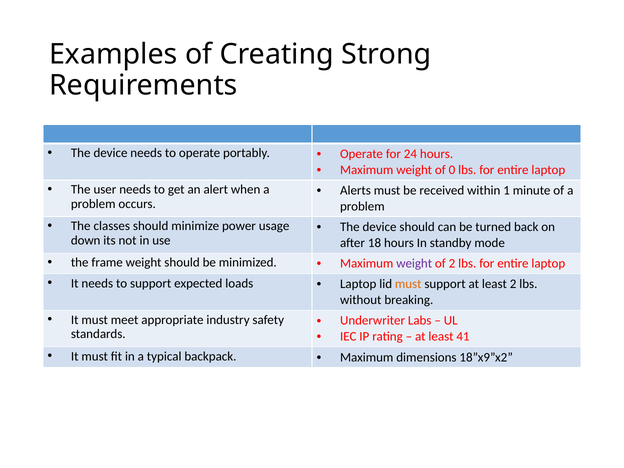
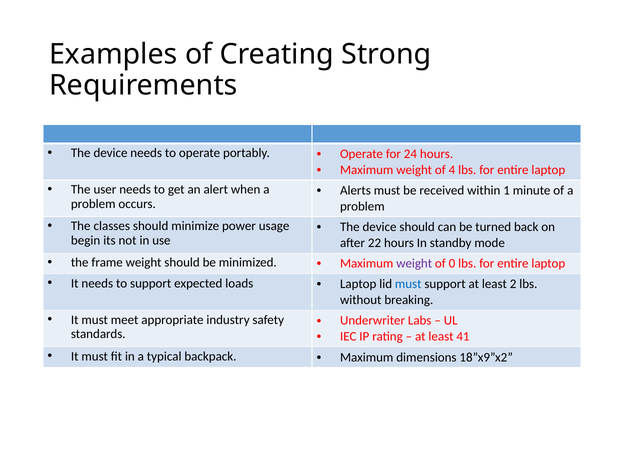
0: 0 -> 4 (452, 170)
down: down -> begin (86, 240)
18: 18 -> 22 (374, 243)
of 2: 2 -> 0 (452, 264)
must colour: orange -> blue (408, 284)
